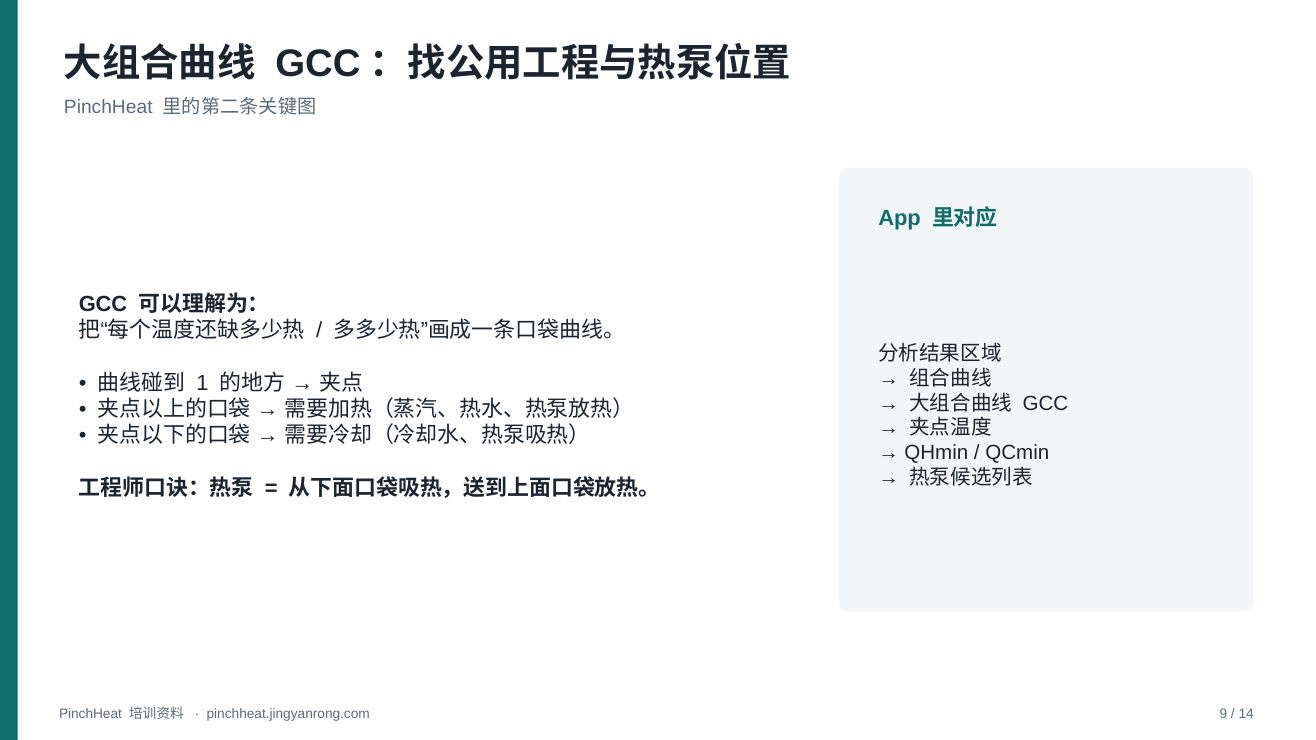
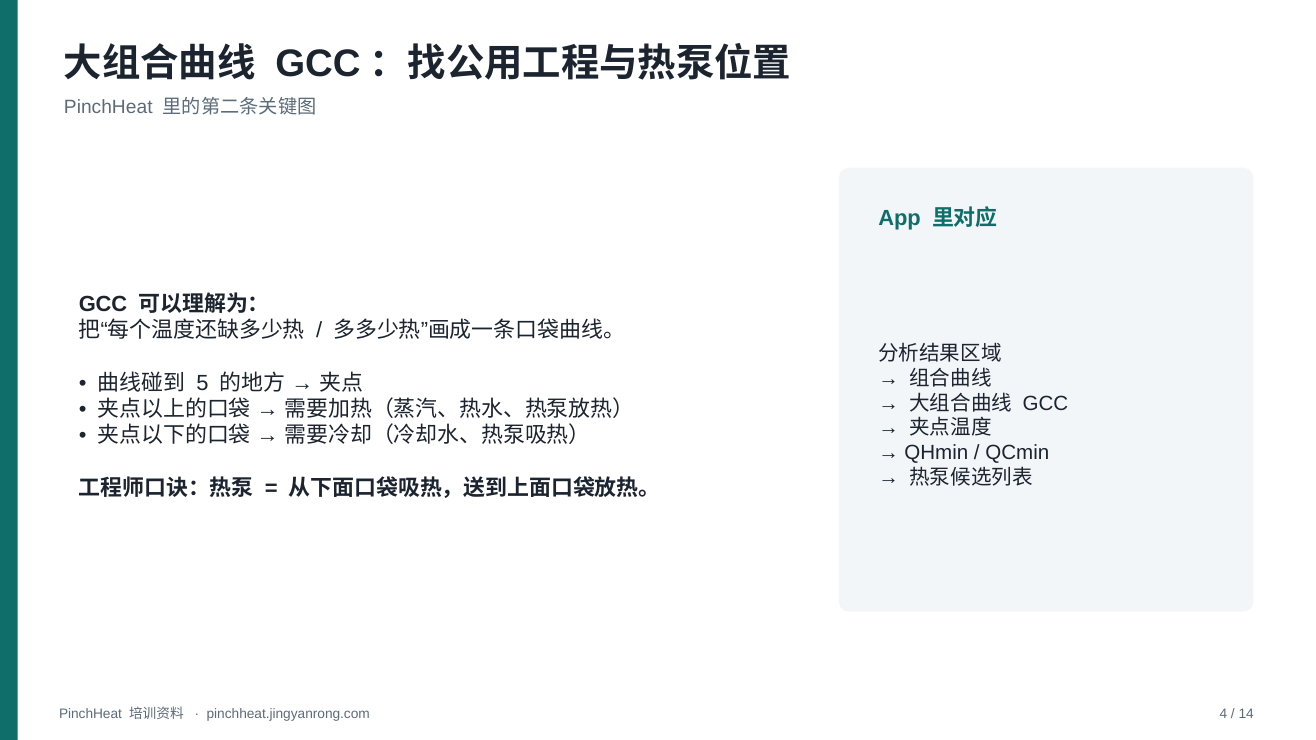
1: 1 -> 5 (202, 383)
9: 9 -> 4 (1223, 714)
